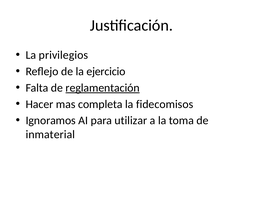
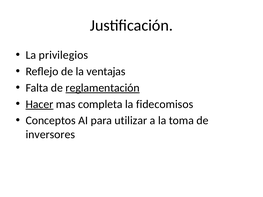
ejercicio: ejercicio -> ventajas (106, 72)
Hacer underline: none -> present (39, 104)
Ignoramos: Ignoramos -> Conceptos (51, 121)
inmaterial: inmaterial -> inversores (50, 135)
